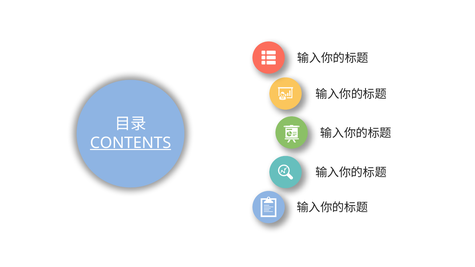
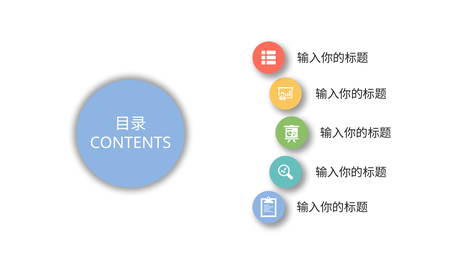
CONTENTS underline: present -> none (131, 143)
